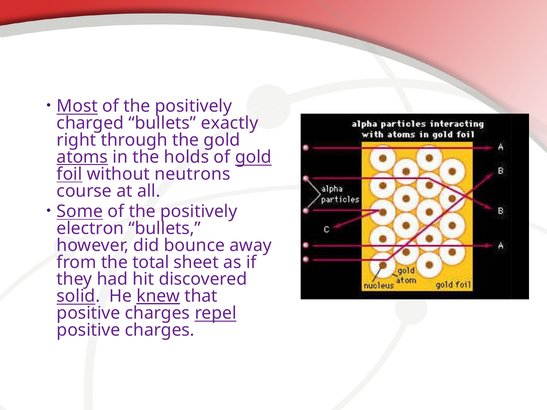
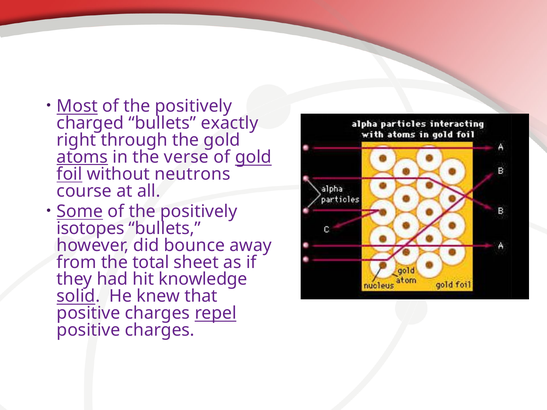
holds: holds -> verse (186, 157)
electron: electron -> isotopes (90, 228)
discovered: discovered -> knowledge (203, 279)
knew underline: present -> none (158, 296)
